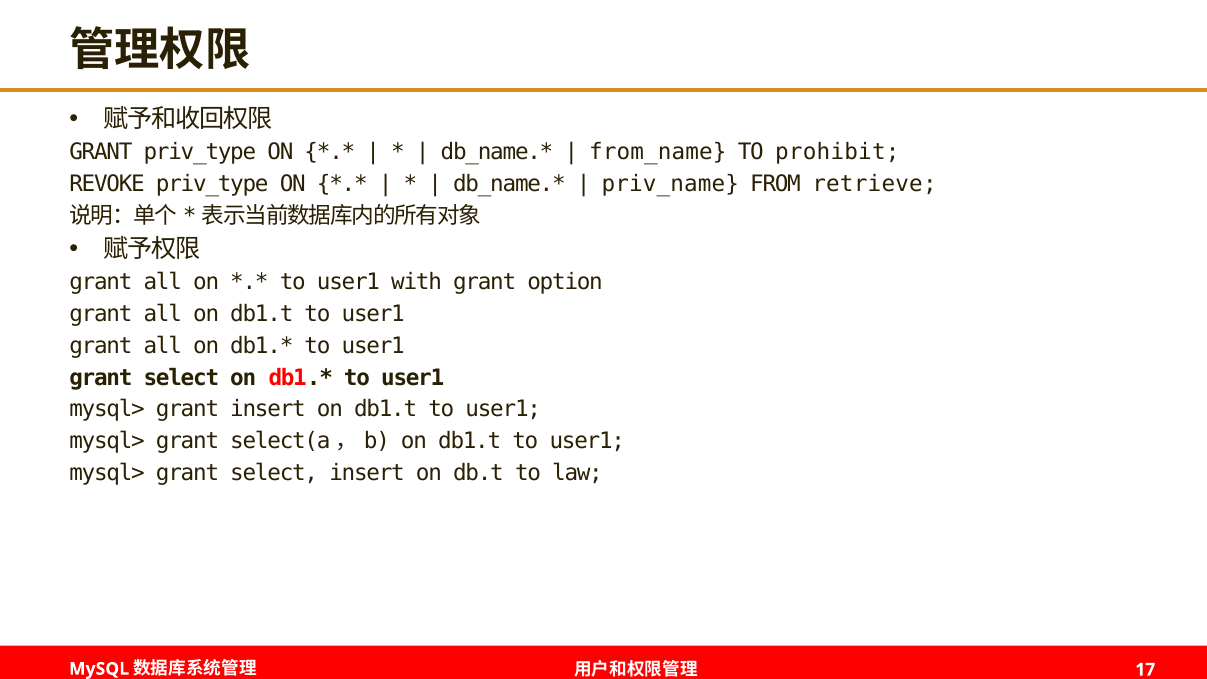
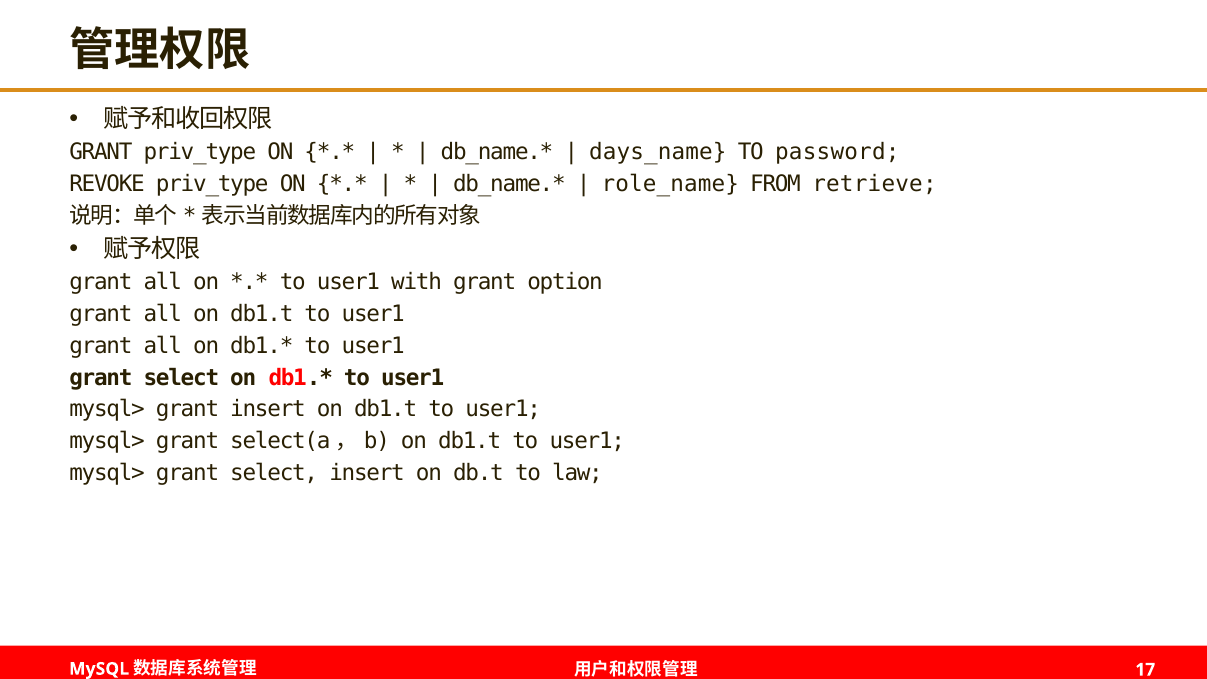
from_name: from_name -> days_name (658, 152)
prohibit: prohibit -> password (837, 152)
priv_name: priv_name -> role_name (670, 184)
